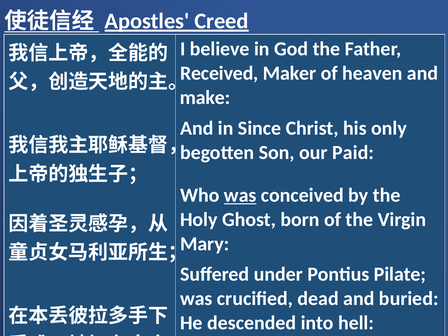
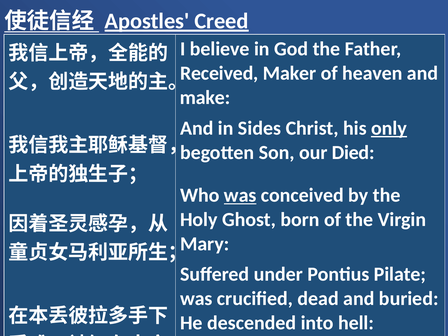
Since: Since -> Sides (260, 128)
only underline: none -> present (389, 128)
Paid: Paid -> Died (353, 153)
